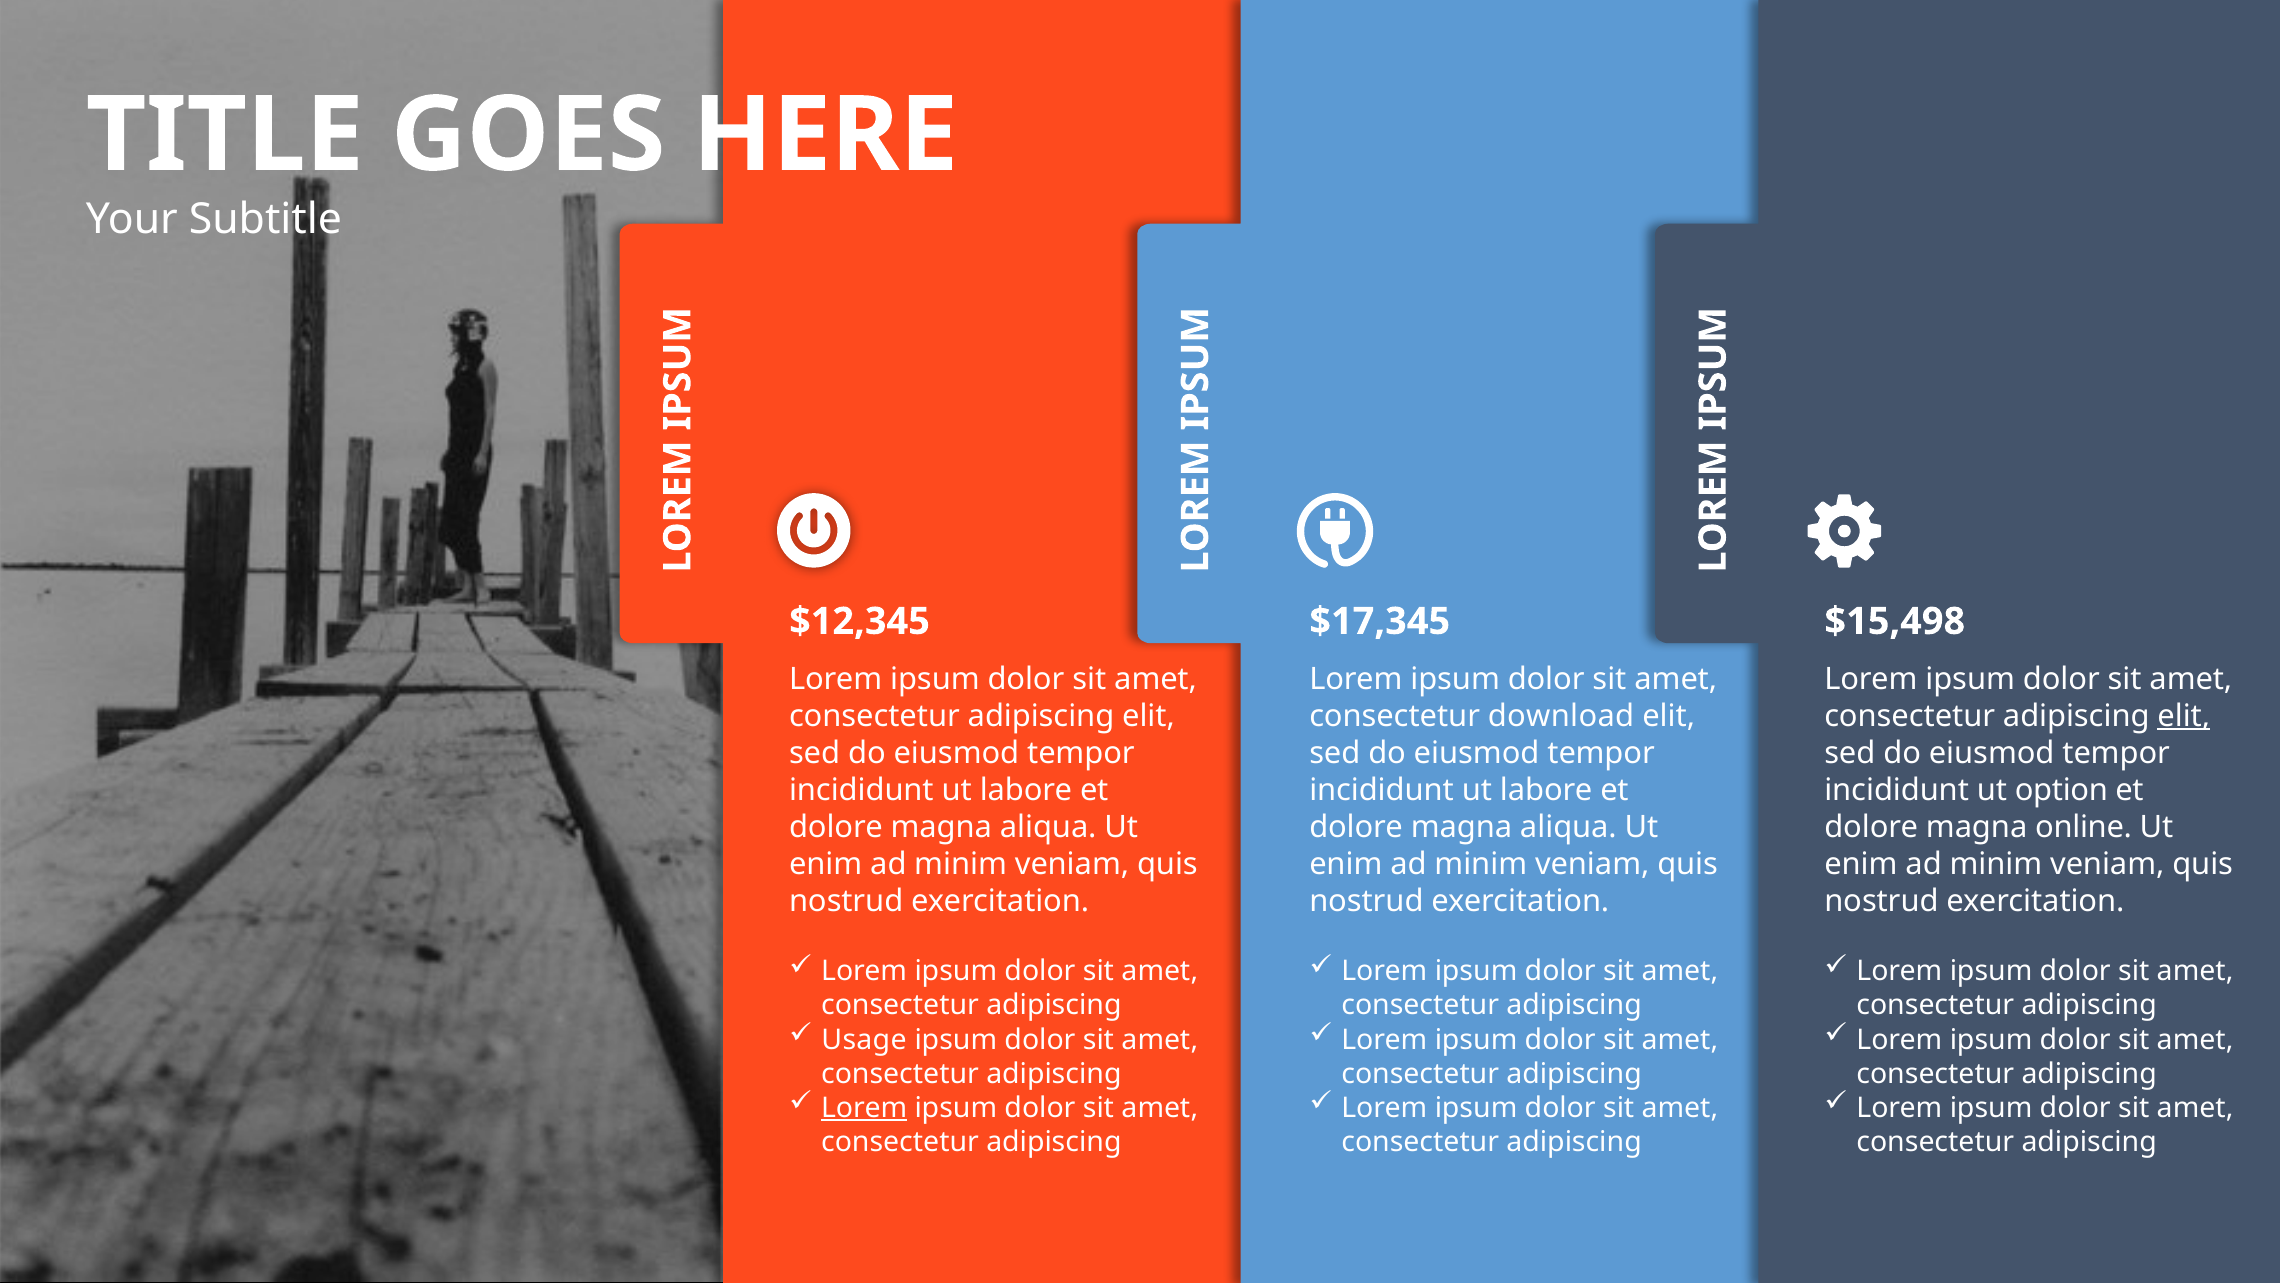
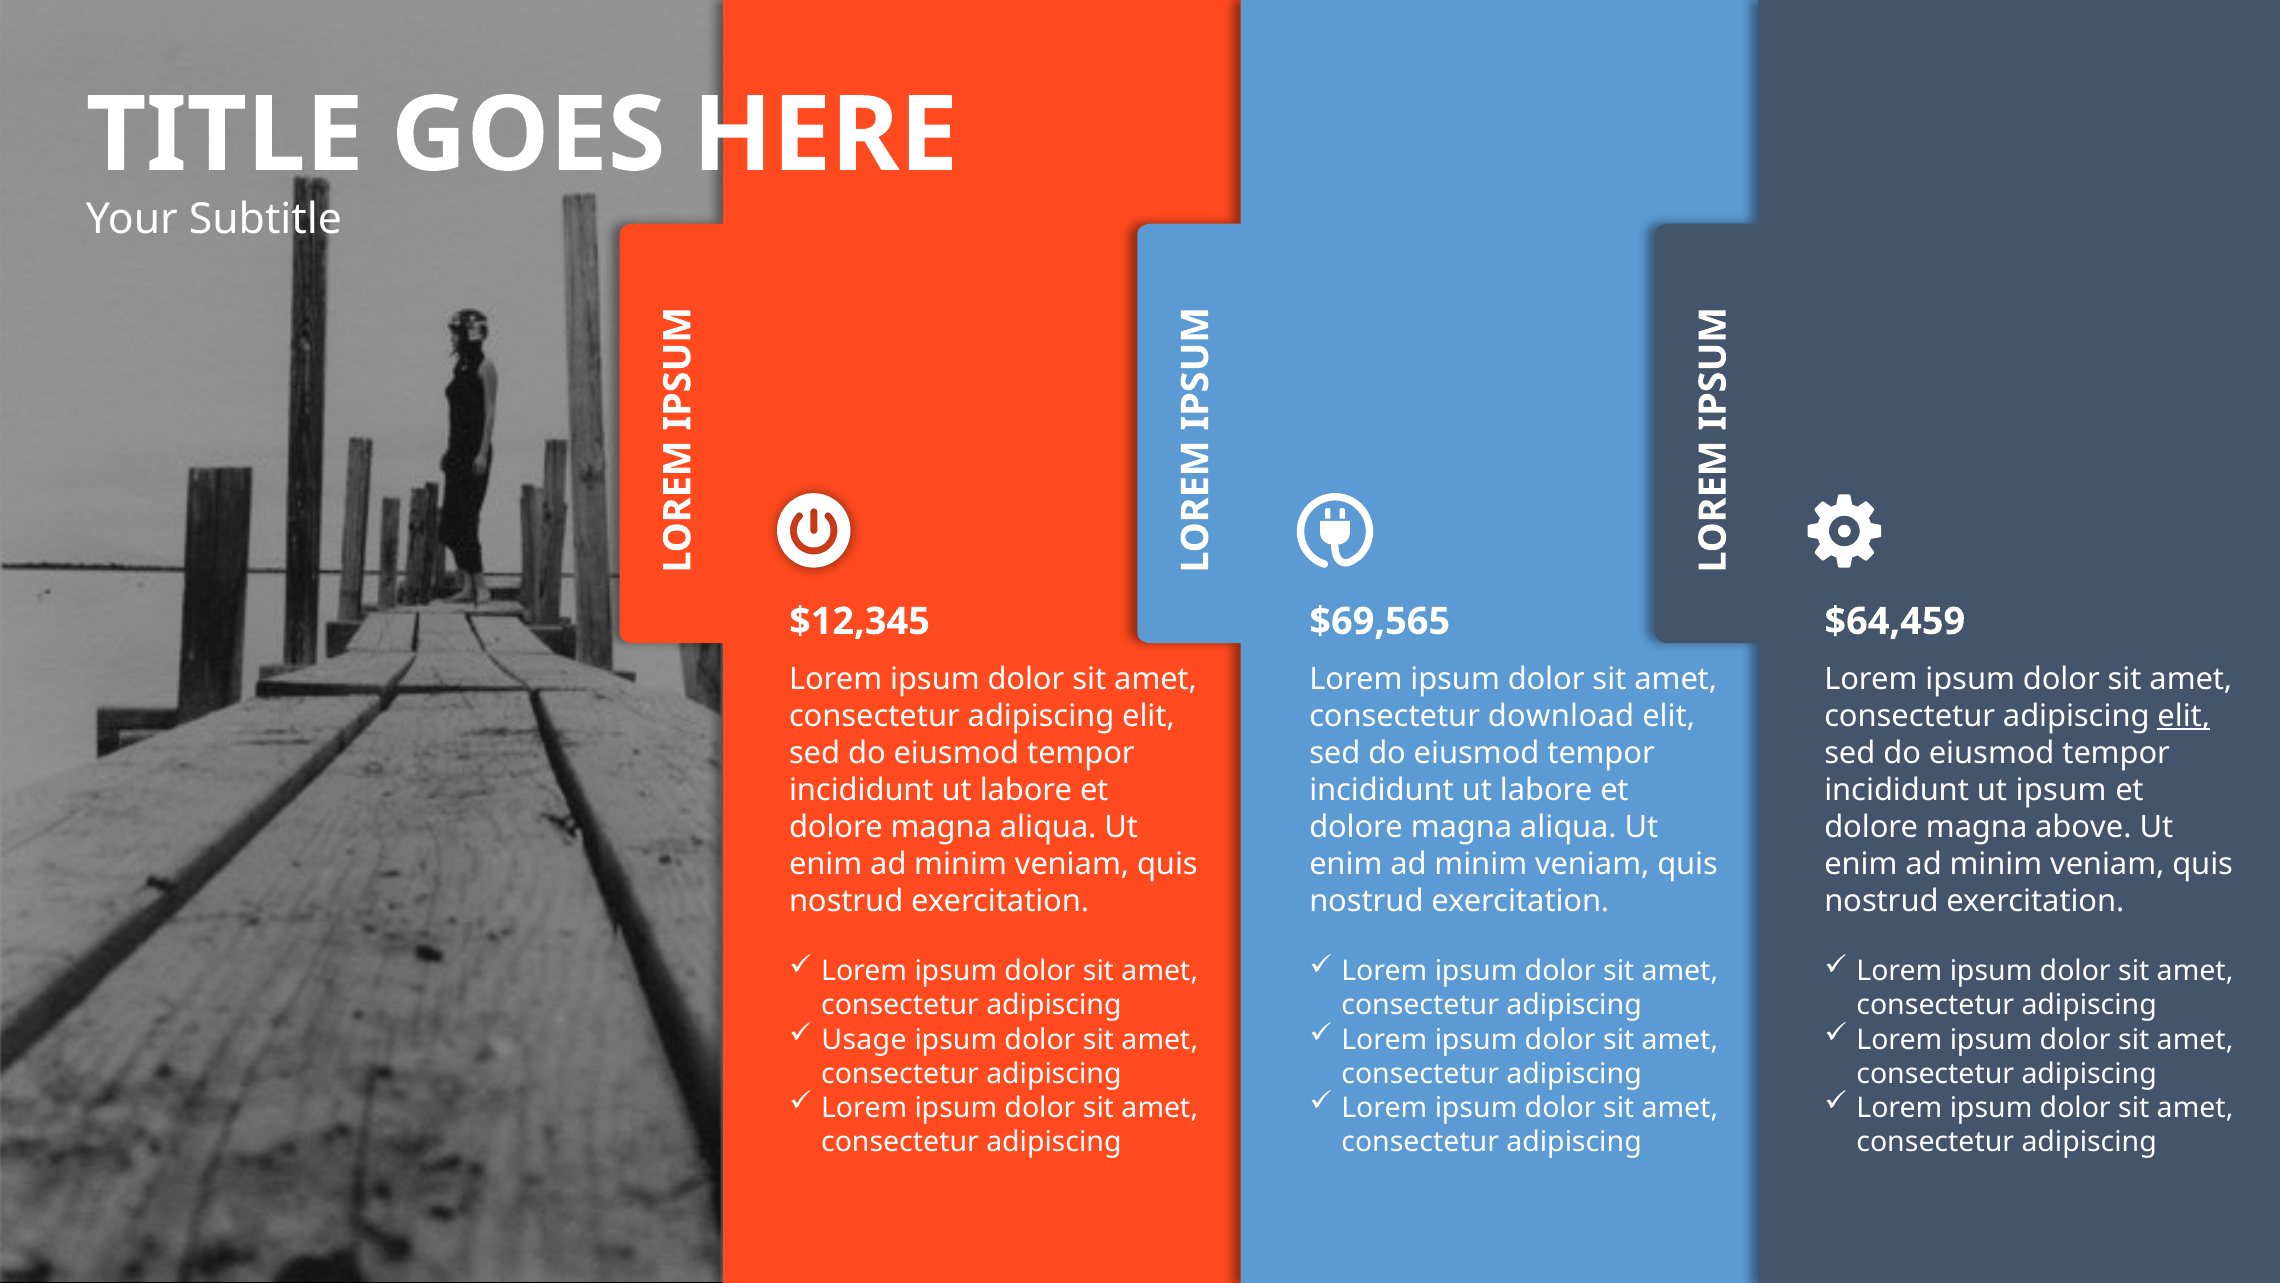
$17,345: $17,345 -> $69,565 (1380, 621)
$15,498: $15,498 -> $64,459 (1895, 621)
ut option: option -> ipsum (2061, 790)
online: online -> above (2083, 827)
Lorem underline: present -> none (864, 1108)
